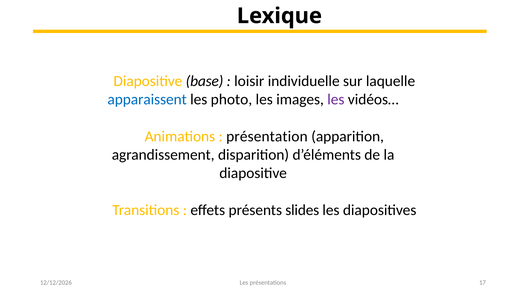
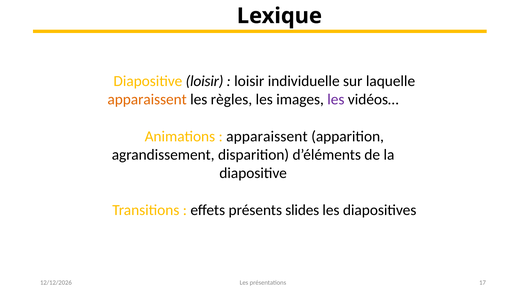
base: base -> loisir (205, 81)
apparaissent colour: blue -> orange (147, 99)
photo: photo -> règles (231, 99)
présentation: présentation -> apparaissent (267, 136)
